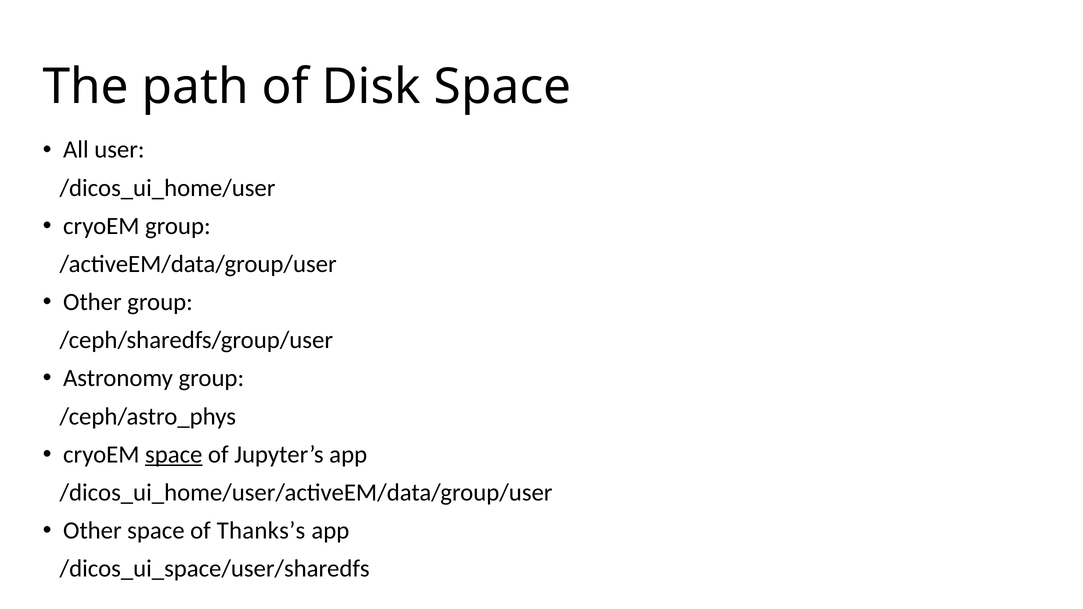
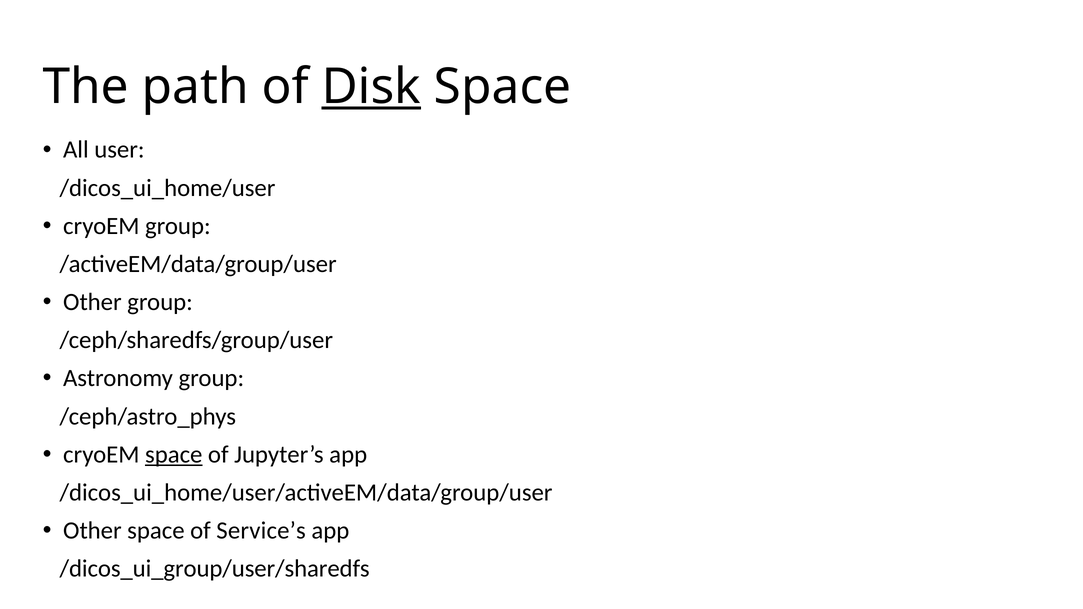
Disk underline: none -> present (371, 87)
Thanks’s: Thanks’s -> Service’s (261, 531)
/dicos_ui_space/user/sharedfs: /dicos_ui_space/user/sharedfs -> /dicos_ui_group/user/sharedfs (215, 569)
